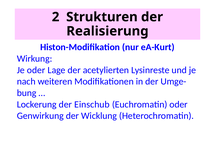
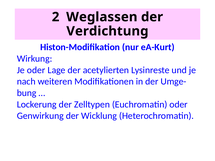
Strukturen: Strukturen -> Weglassen (102, 17)
Realisierung: Realisierung -> Verdichtung (107, 31)
Einschub: Einschub -> Zelltypen (92, 105)
